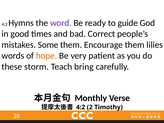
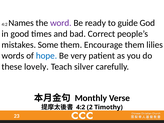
Hymns: Hymns -> Names (21, 23)
hope colour: orange -> blue (46, 56)
storm: storm -> lovely (36, 67)
bring: bring -> silver (84, 67)
